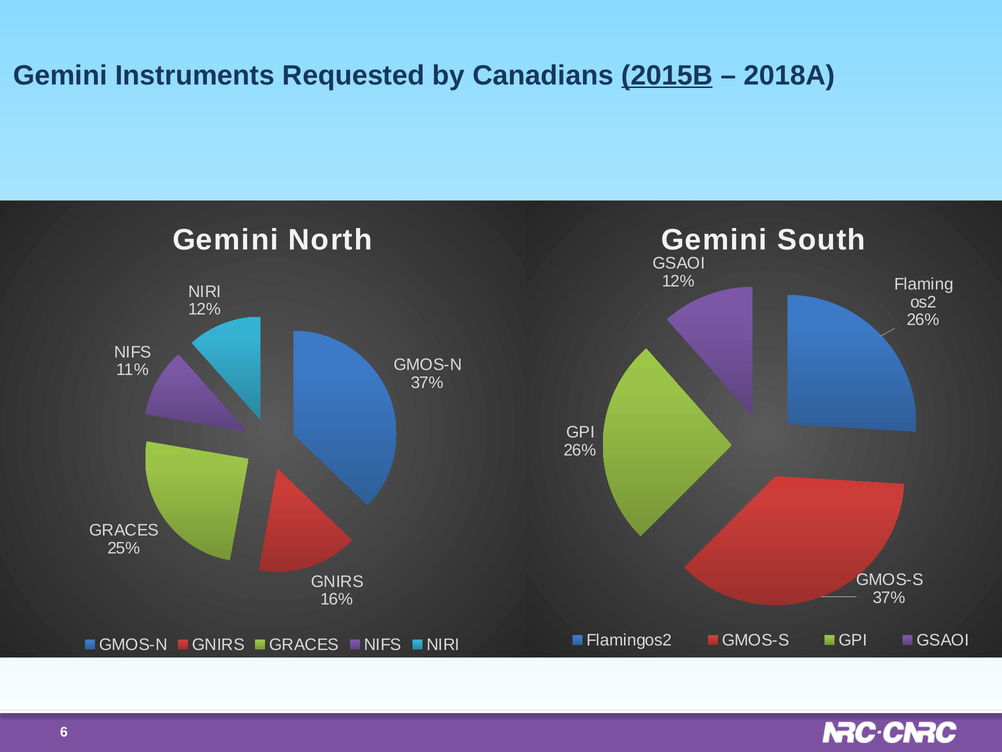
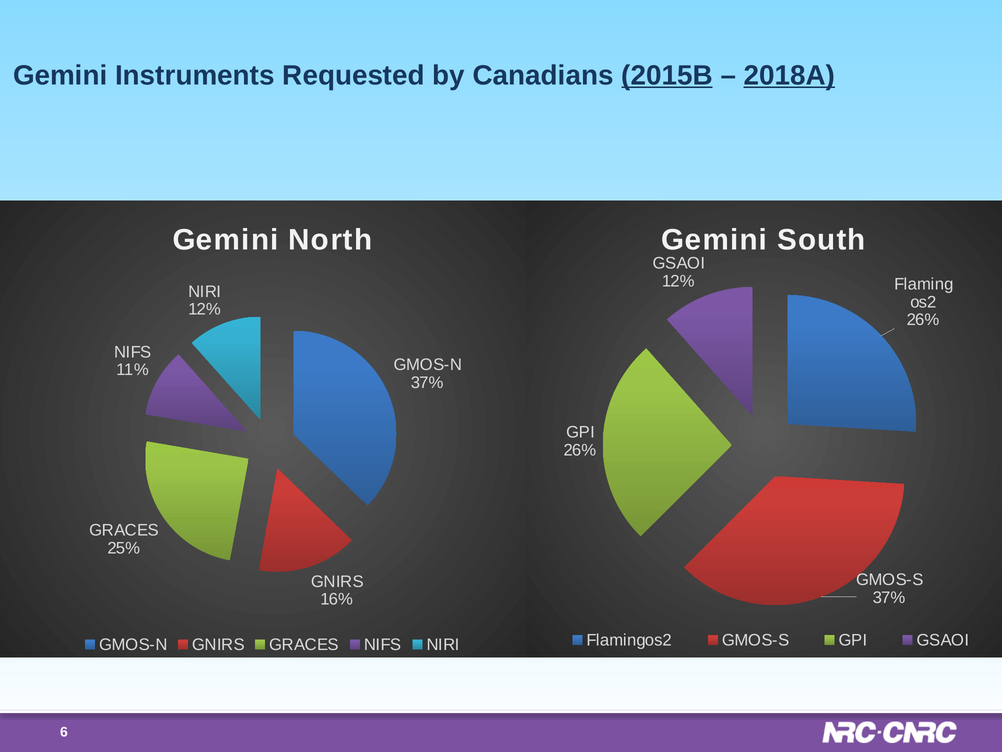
2018A underline: none -> present (789, 75)
